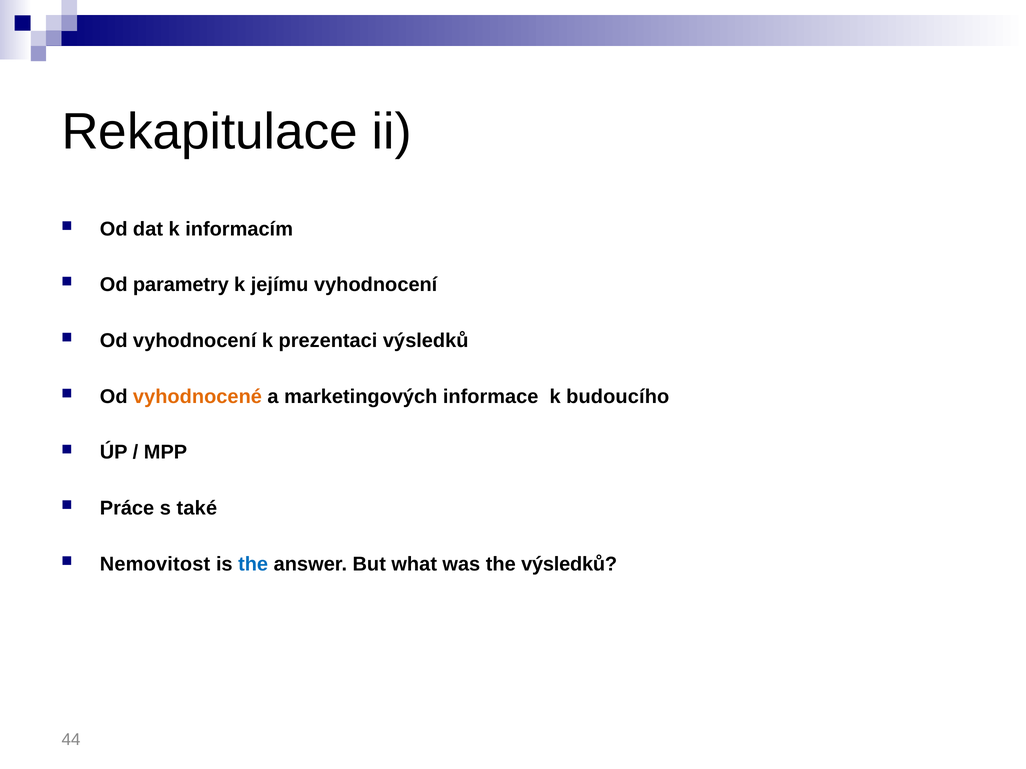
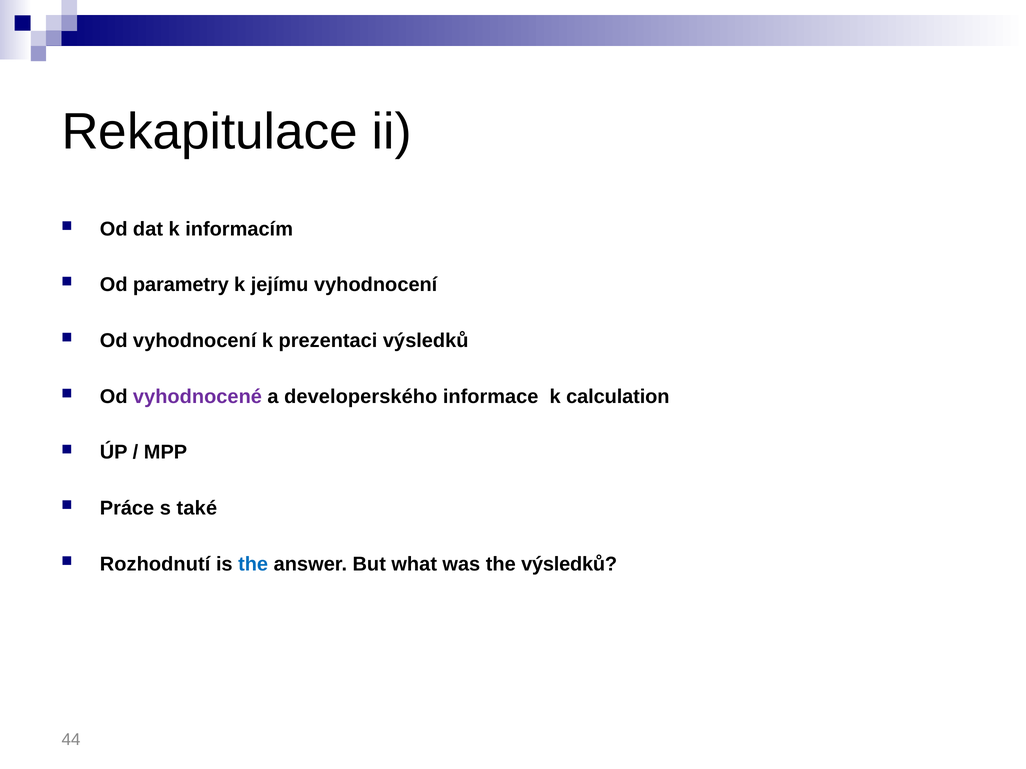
vyhodnocené colour: orange -> purple (197, 397)
marketingových: marketingových -> developerského (361, 397)
budoucího: budoucího -> calculation (618, 397)
Nemovitost: Nemovitost -> Rozhodnutí (155, 565)
